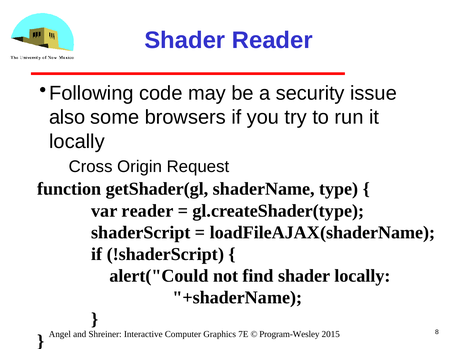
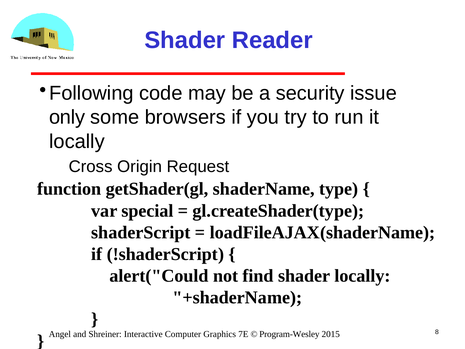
also: also -> only (67, 117)
var reader: reader -> special (148, 211)
